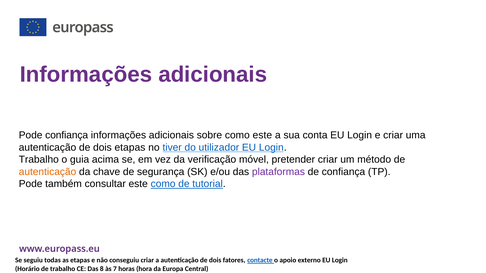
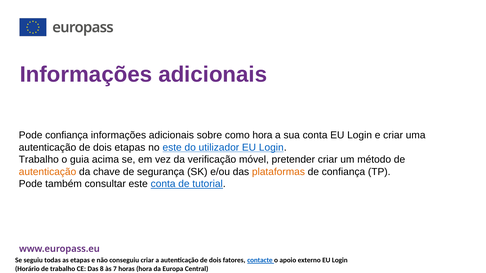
como este: este -> hora (262, 135)
no tiver: tiver -> este (172, 148)
plataformas colour: purple -> orange (278, 172)
este como: como -> conta (163, 184)
